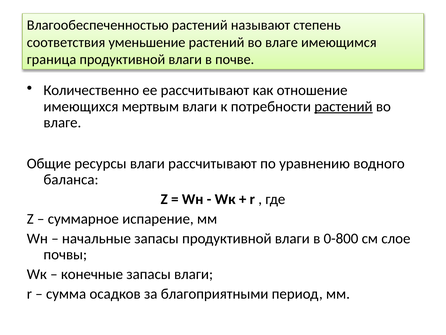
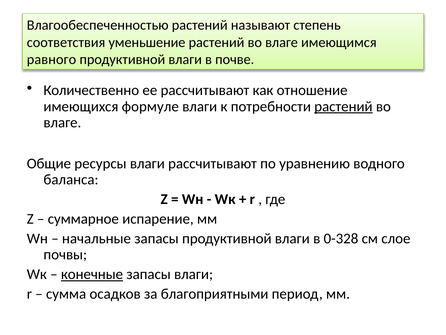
граница: граница -> равного (51, 59)
мертвым: мертвым -> формуле (150, 106)
0-800: 0-800 -> 0-328 (341, 238)
конечные underline: none -> present (92, 274)
